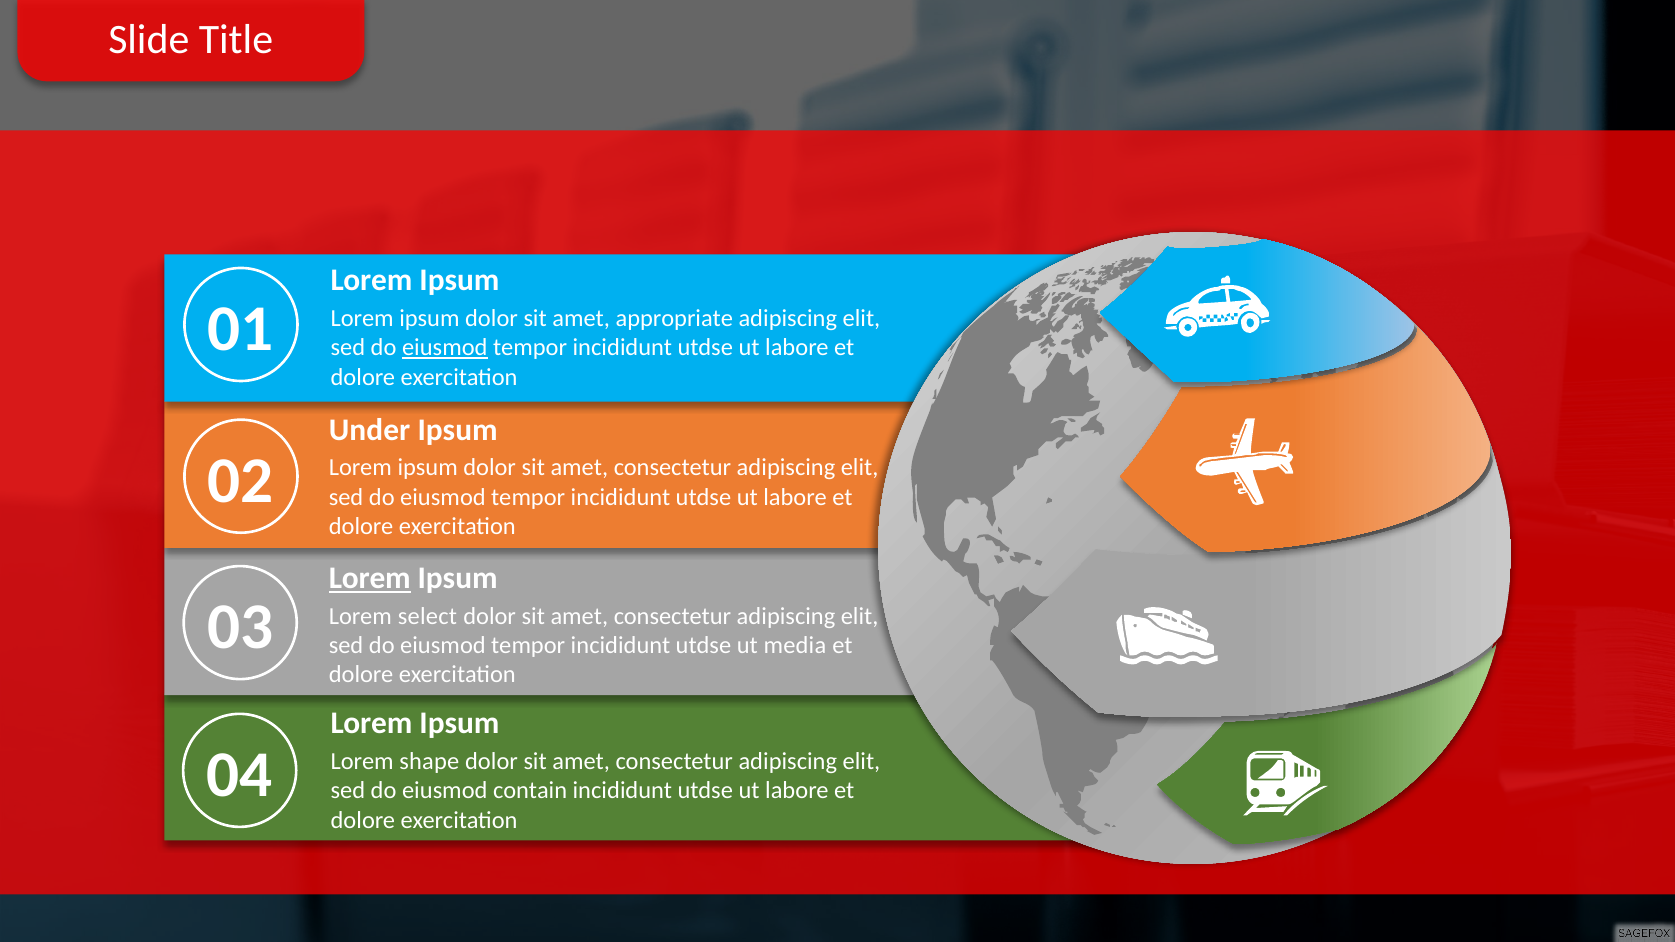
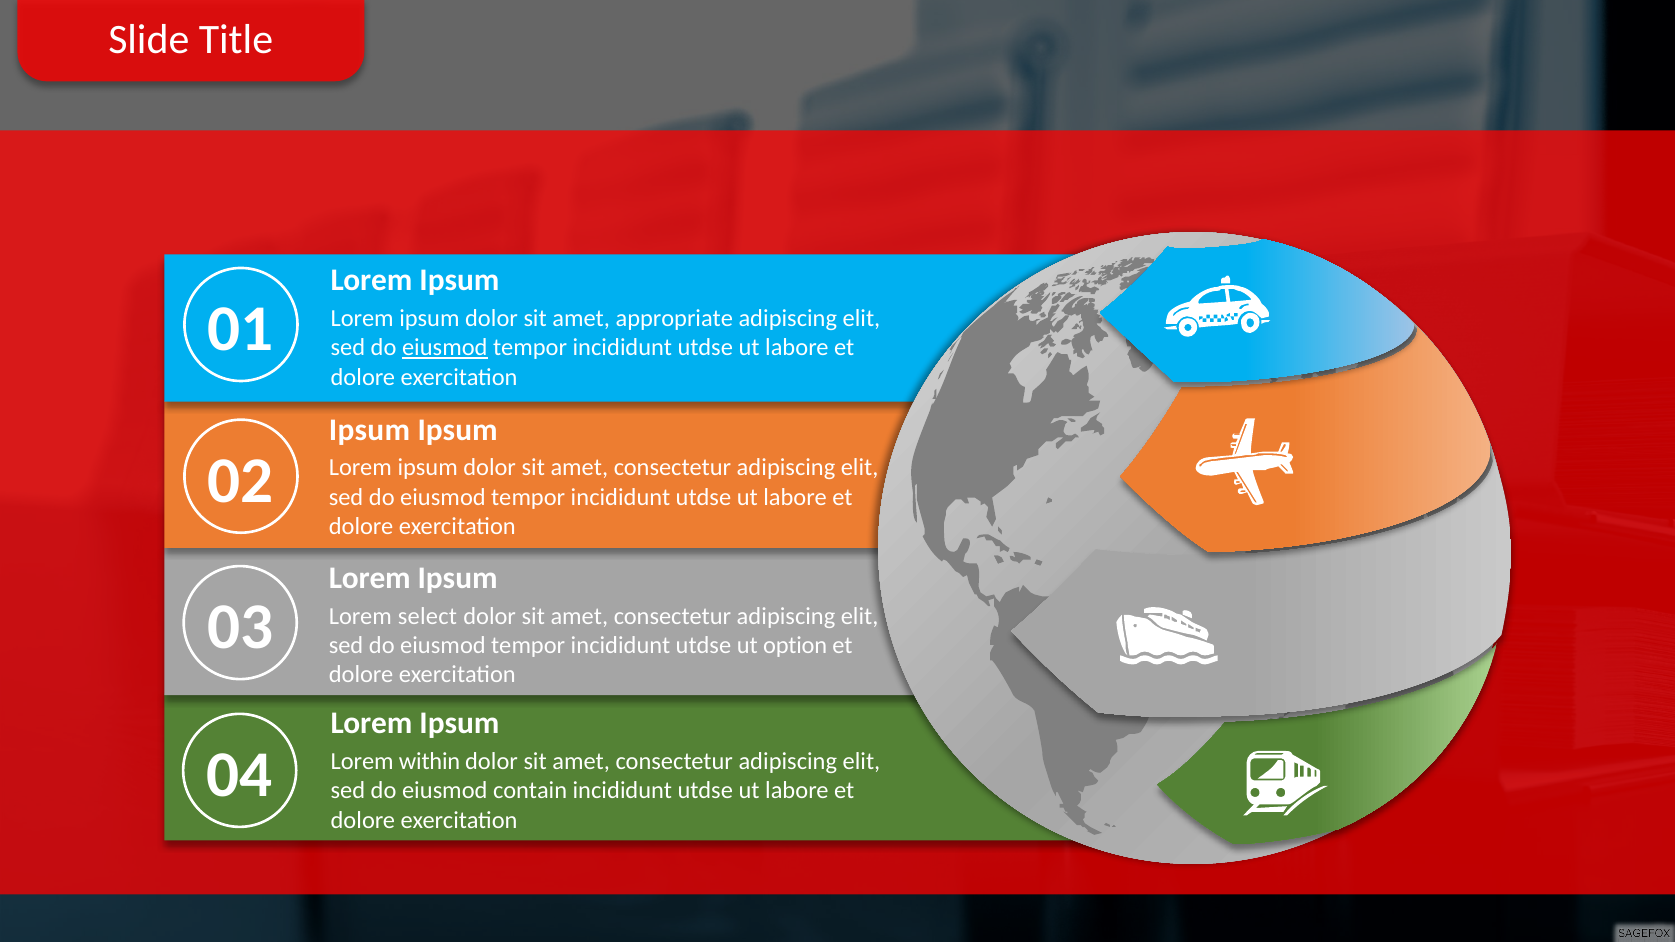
Under: Under -> Ipsum (370, 430)
Lorem underline: present -> none (370, 578)
media: media -> option (795, 646)
shape: shape -> within (430, 762)
